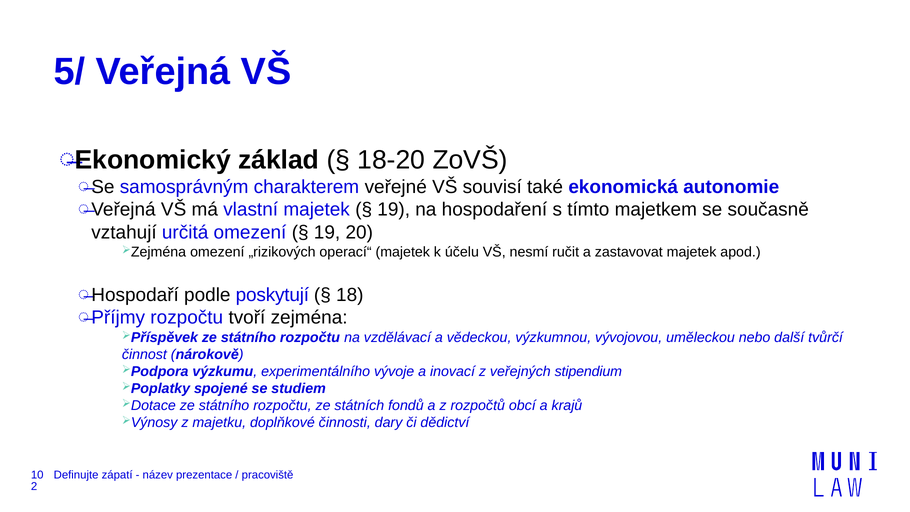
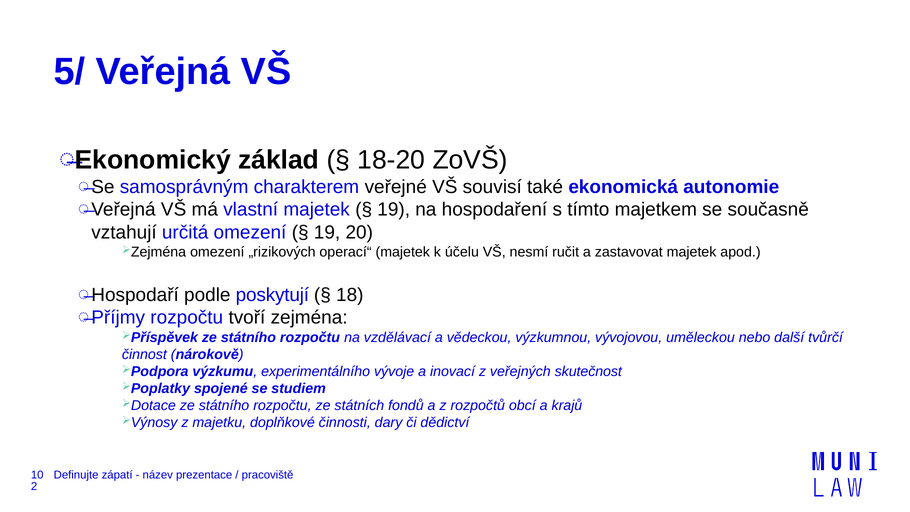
stipendium: stipendium -> skutečnost (588, 371)
